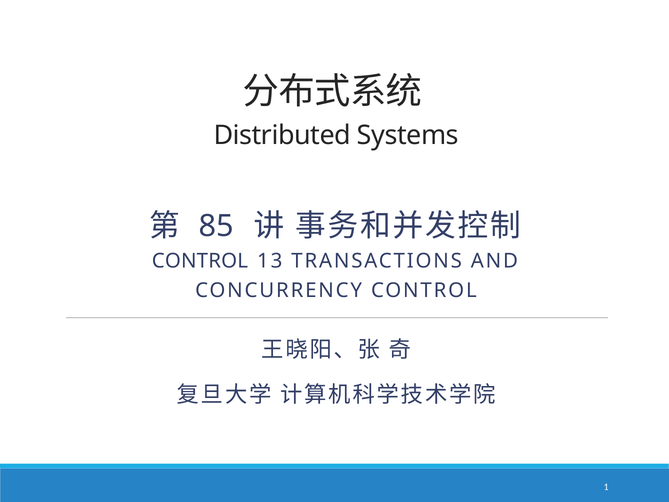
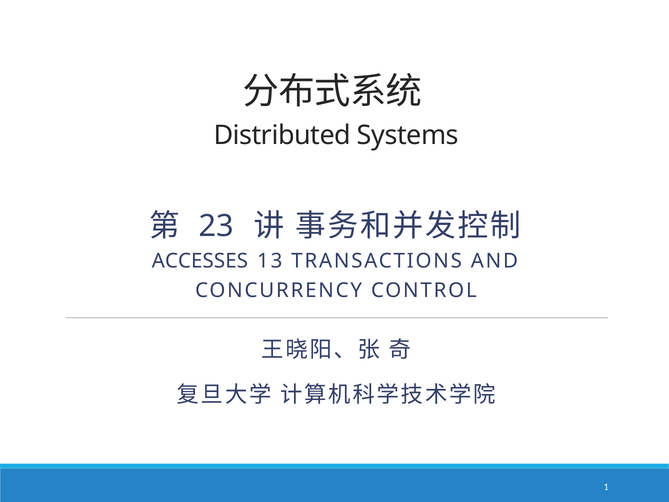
85: 85 -> 23 (216, 226)
CONTROL: CONTROL -> ACCESSES (200, 261)
